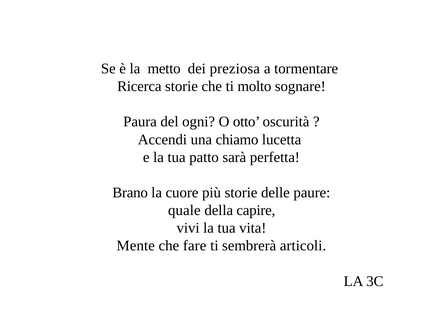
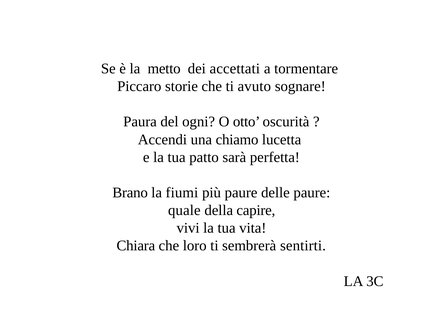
preziosa: preziosa -> accettati (235, 69)
Ricerca: Ricerca -> Piccaro (139, 86)
molto: molto -> avuto (254, 86)
cuore: cuore -> fiumi (182, 193)
più storie: storie -> paure (241, 193)
Mente: Mente -> Chiara (136, 246)
fare: fare -> loro (195, 246)
articoli: articoli -> sentirti (303, 246)
